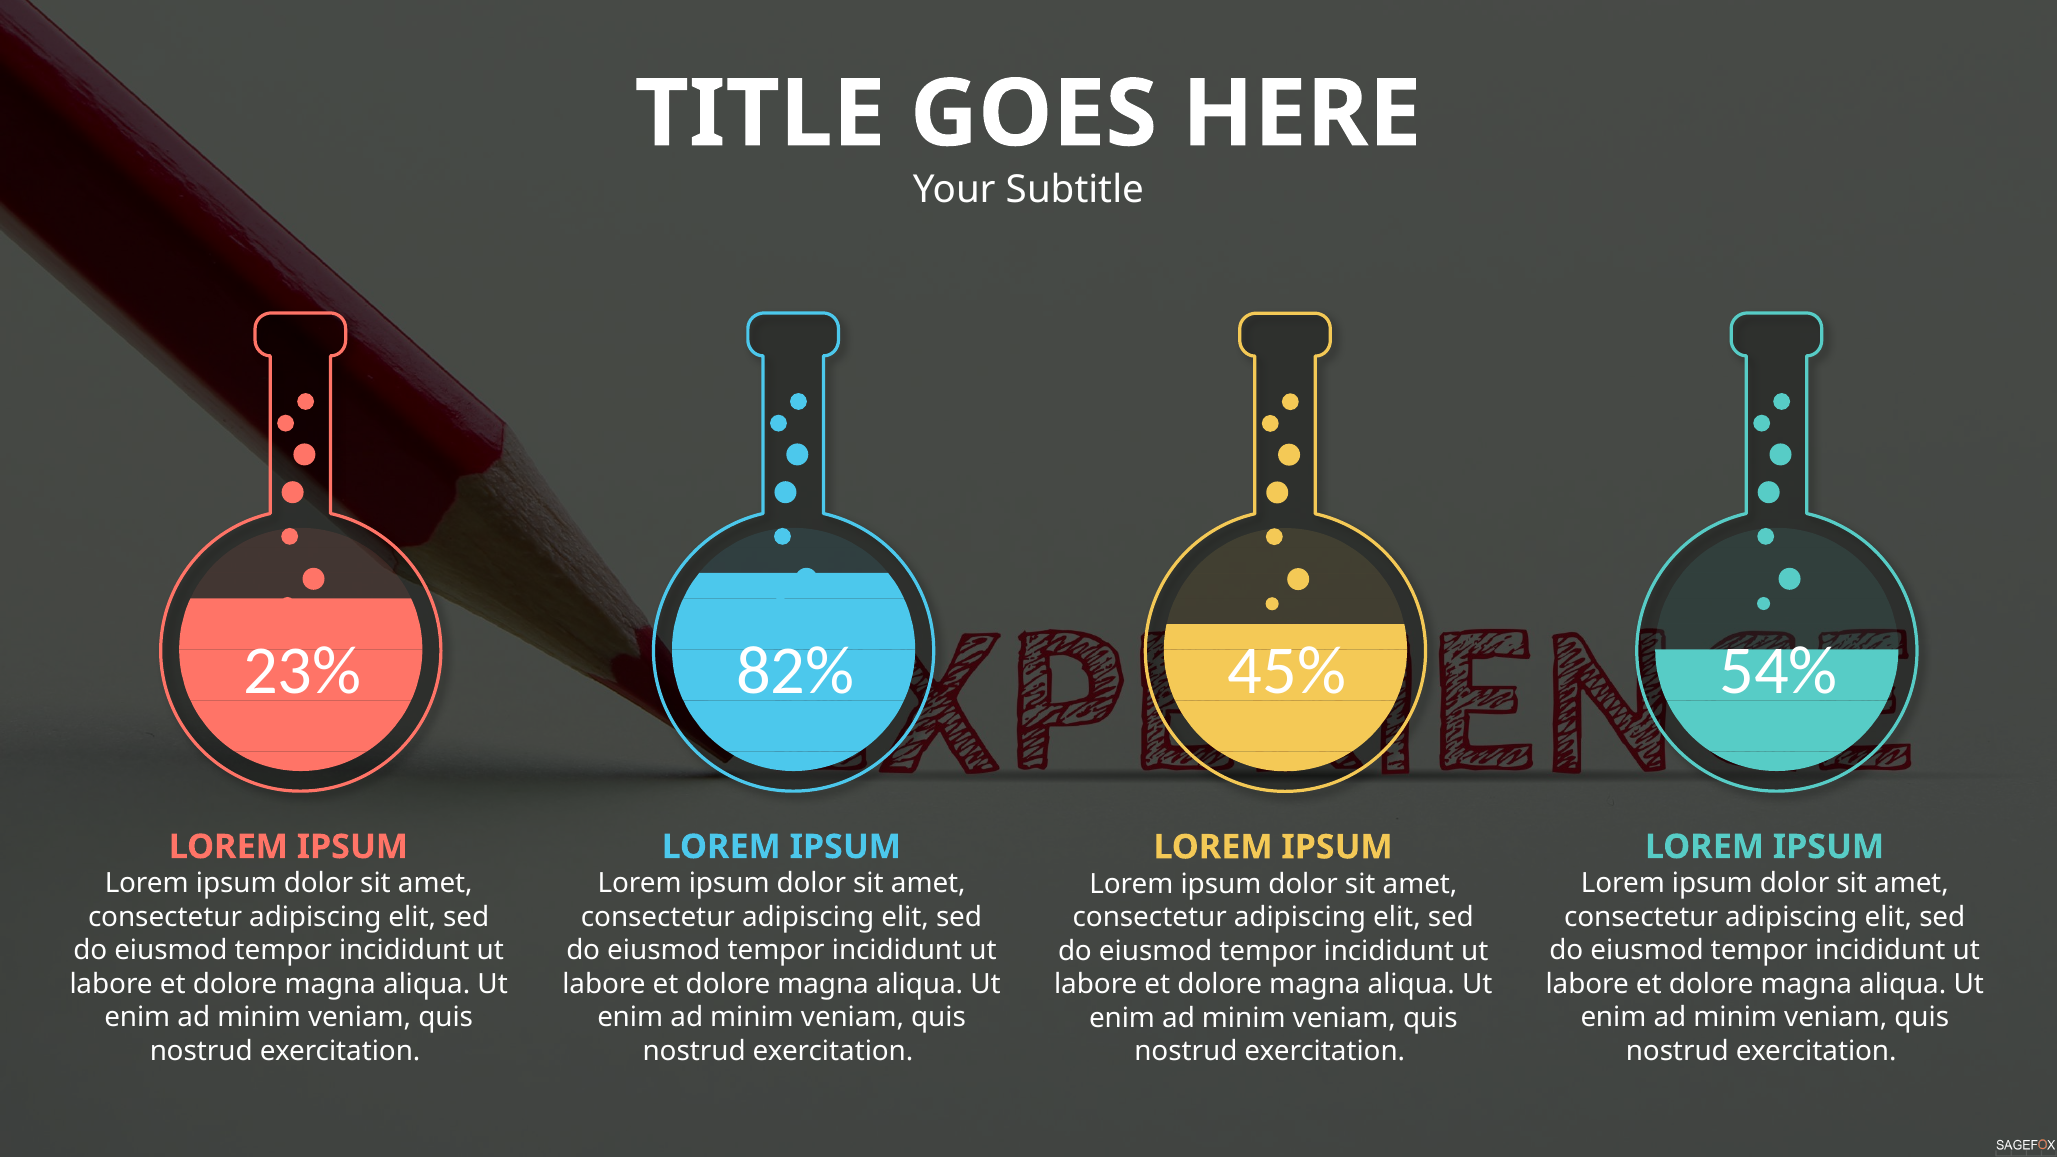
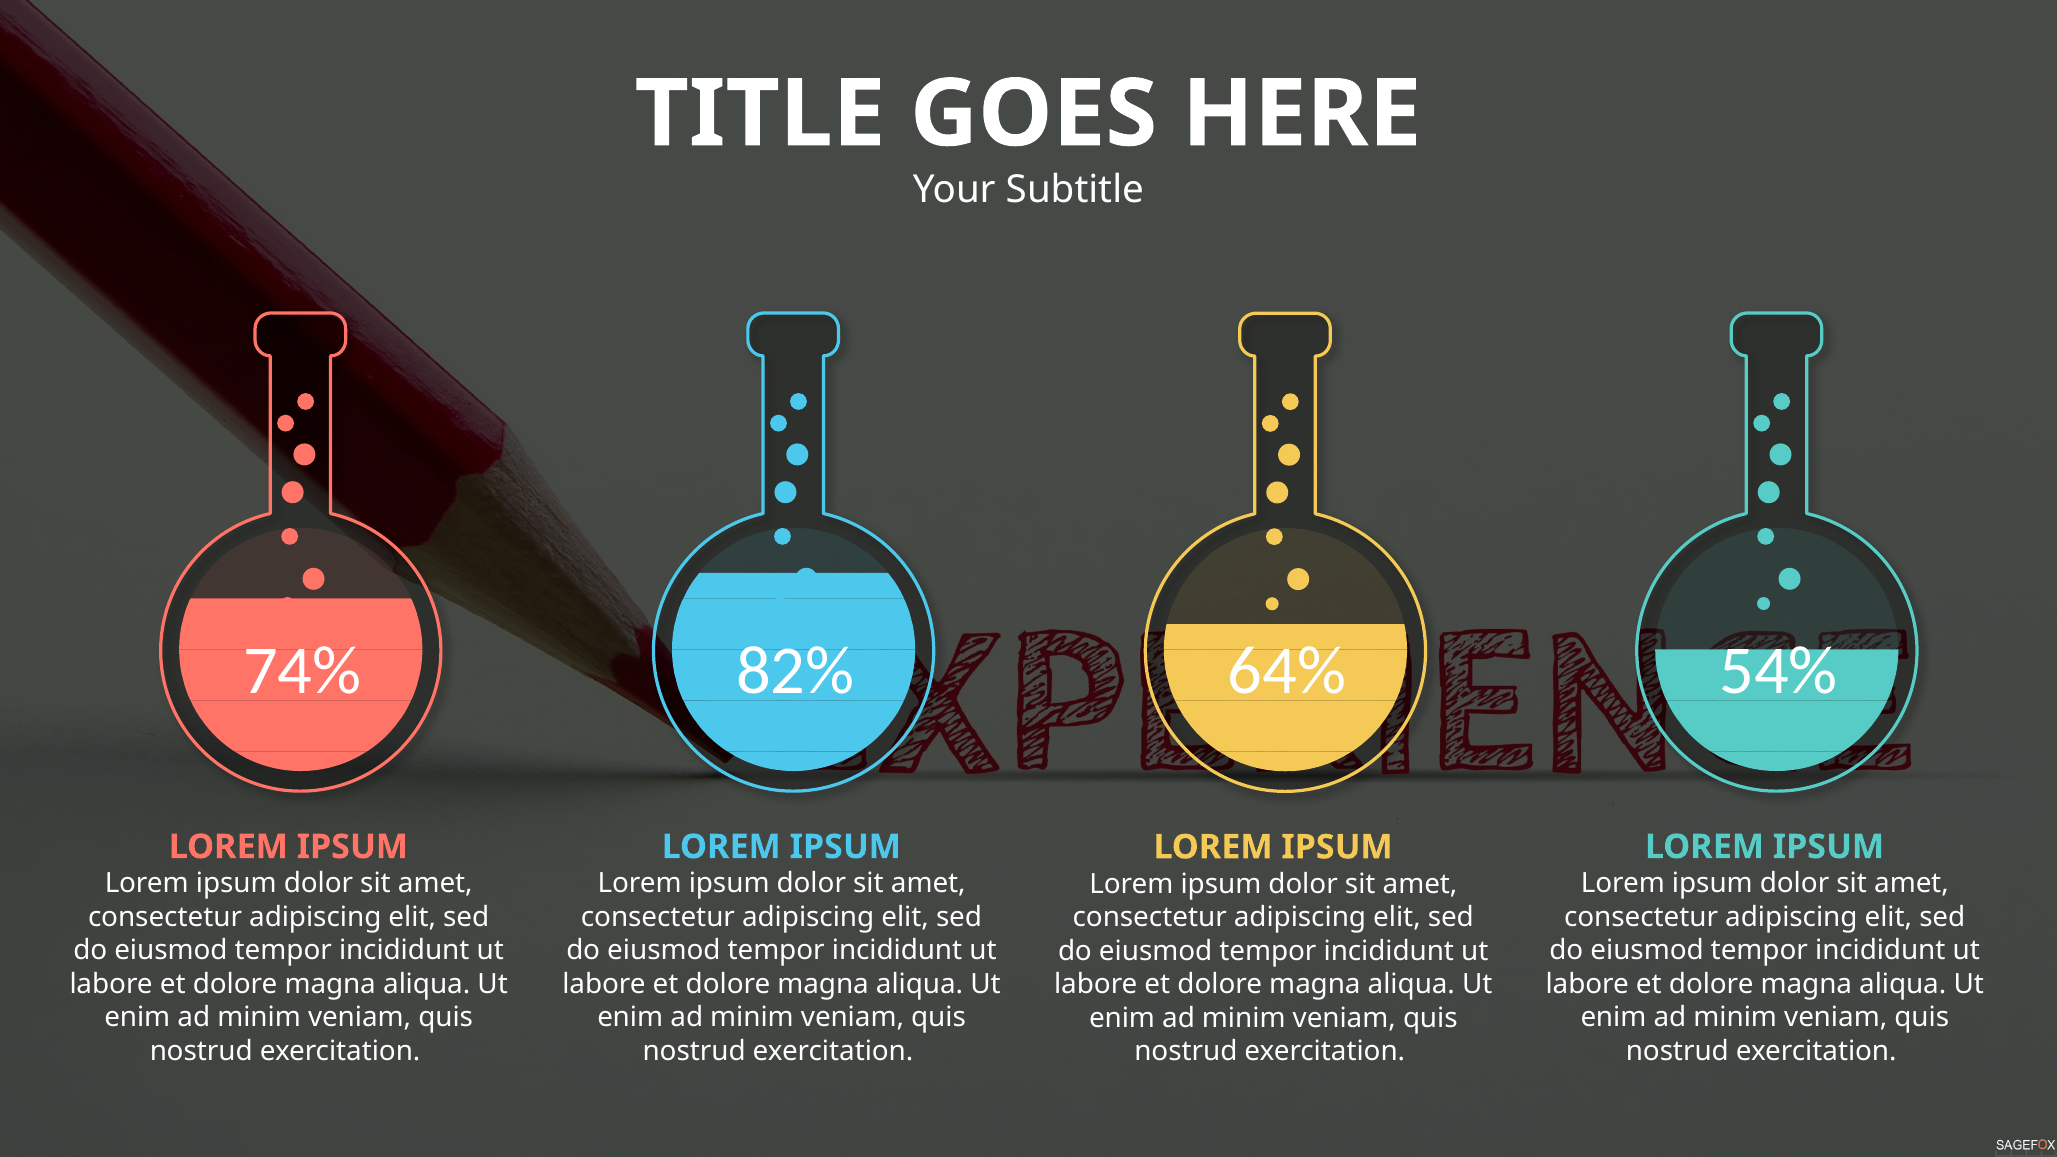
23%: 23% -> 74% (302, 671)
45%: 45% -> 64% (1287, 671)
